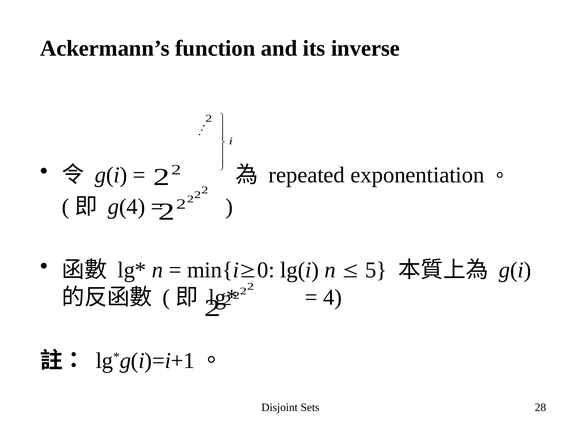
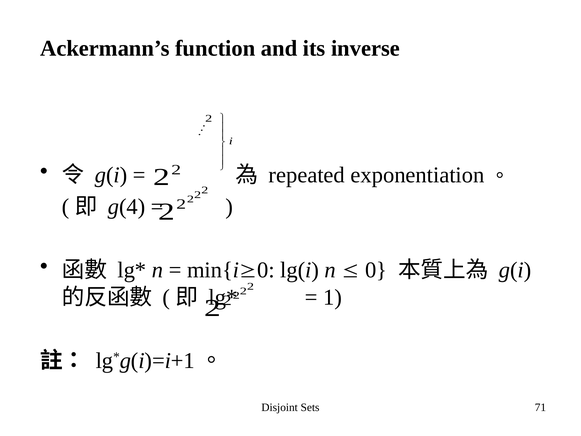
5: 5 -> 0 (376, 270)
4: 4 -> 1 (333, 297)
28: 28 -> 71 (540, 407)
